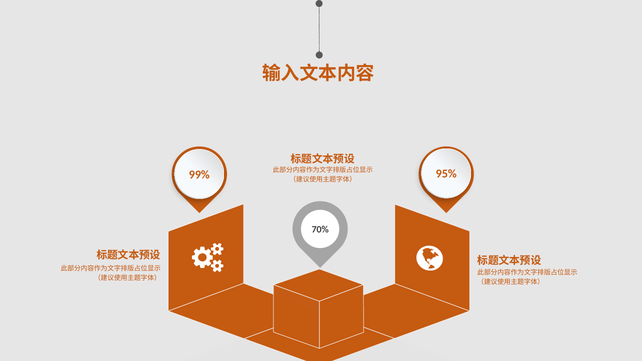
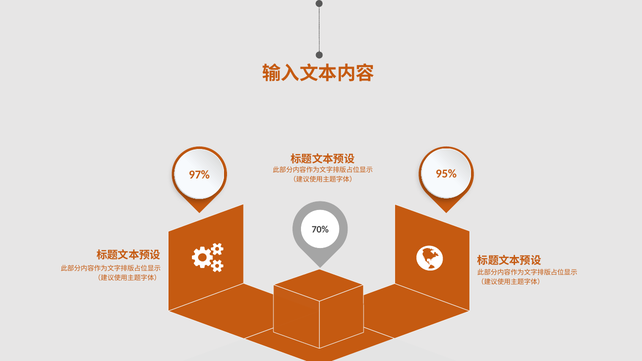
99%: 99% -> 97% (199, 175)
